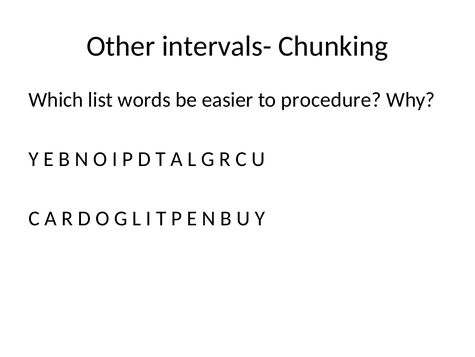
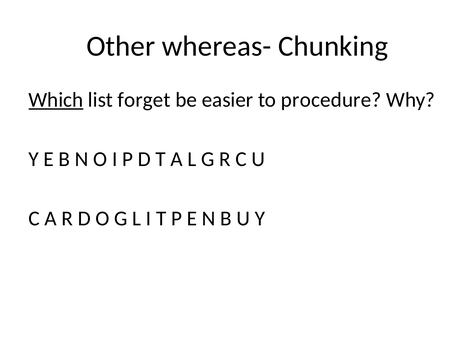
intervals-: intervals- -> whereas- (217, 46)
Which underline: none -> present (56, 100)
words: words -> forget (144, 100)
